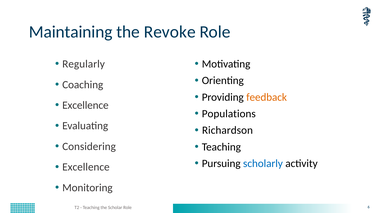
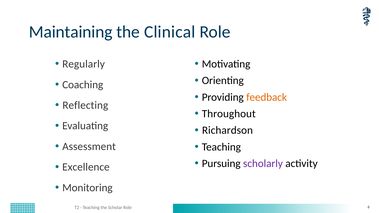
Revoke: Revoke -> Clinical (170, 32)
Excellence: Excellence -> Reflecting (85, 105)
Populations: Populations -> Throughout (229, 114)
Considering: Considering -> Assessment (89, 147)
scholarly colour: blue -> purple (263, 164)
